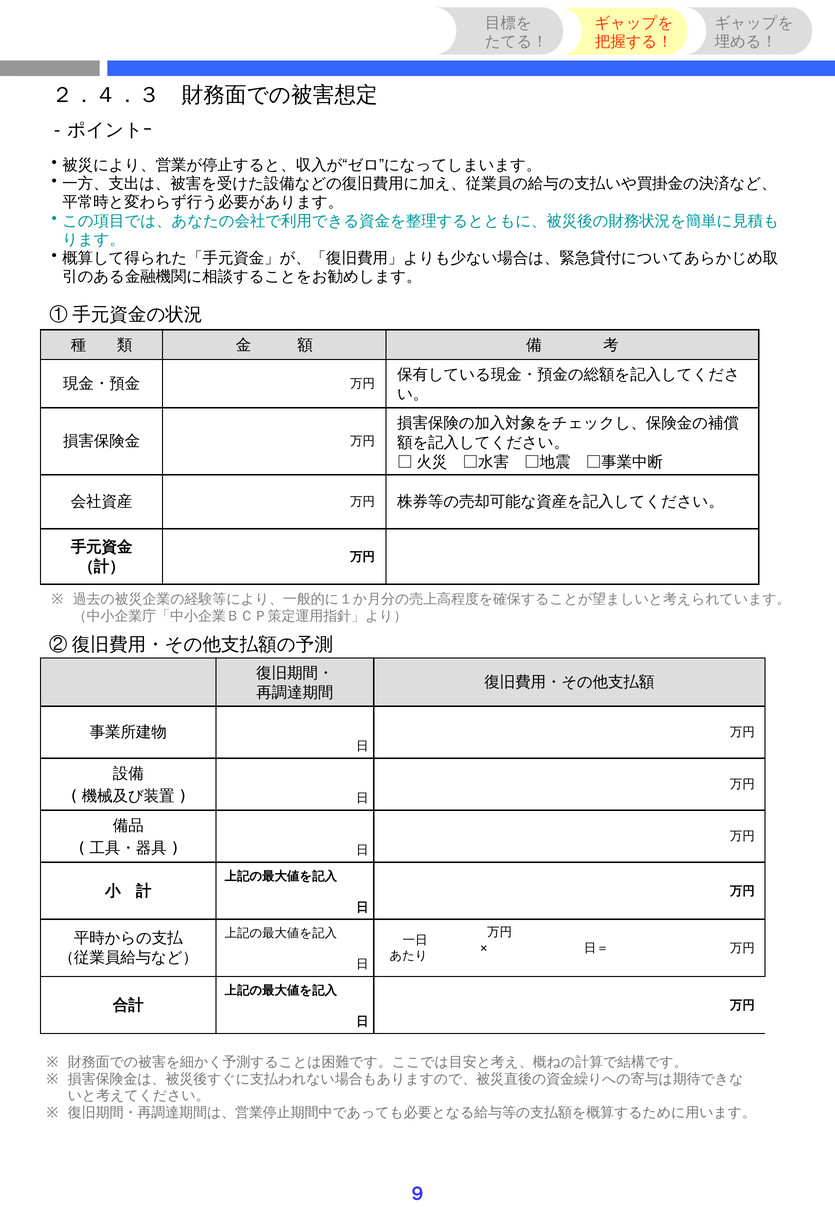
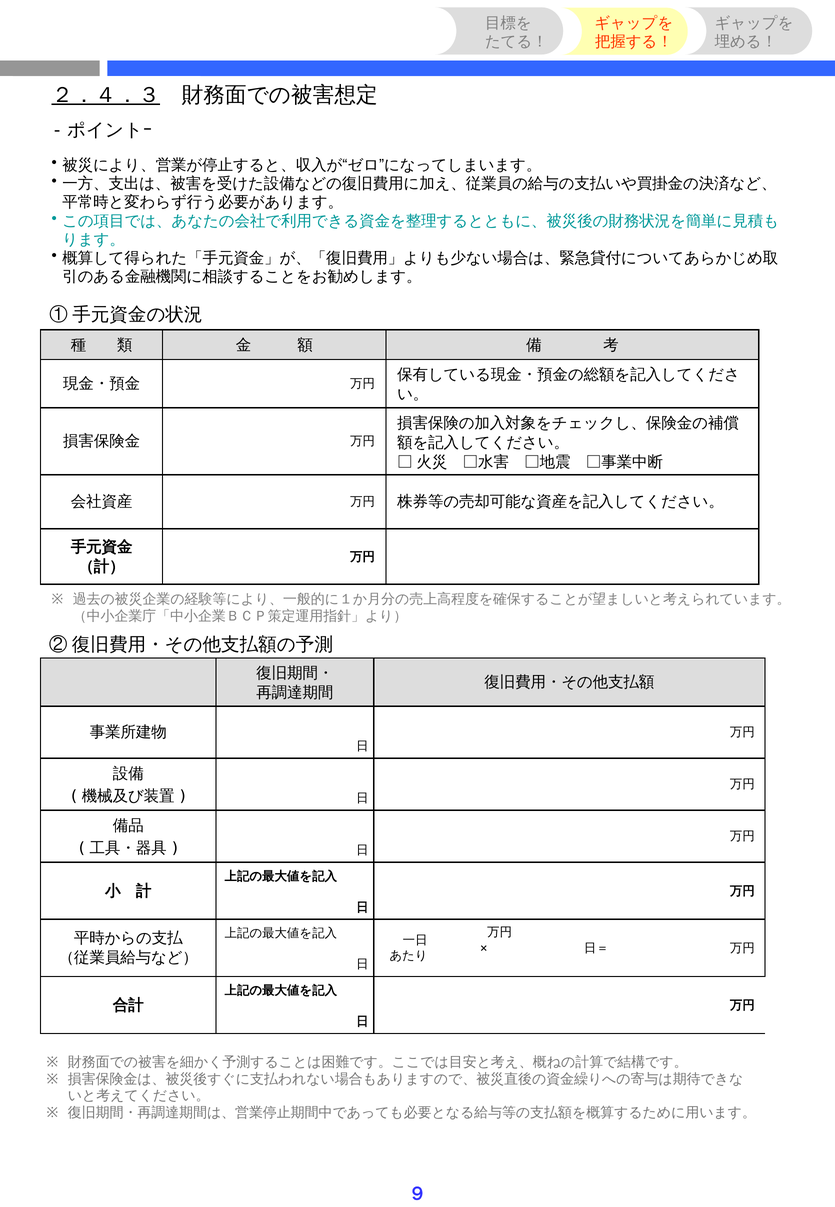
２．４．３ underline: none -> present (106, 95)
